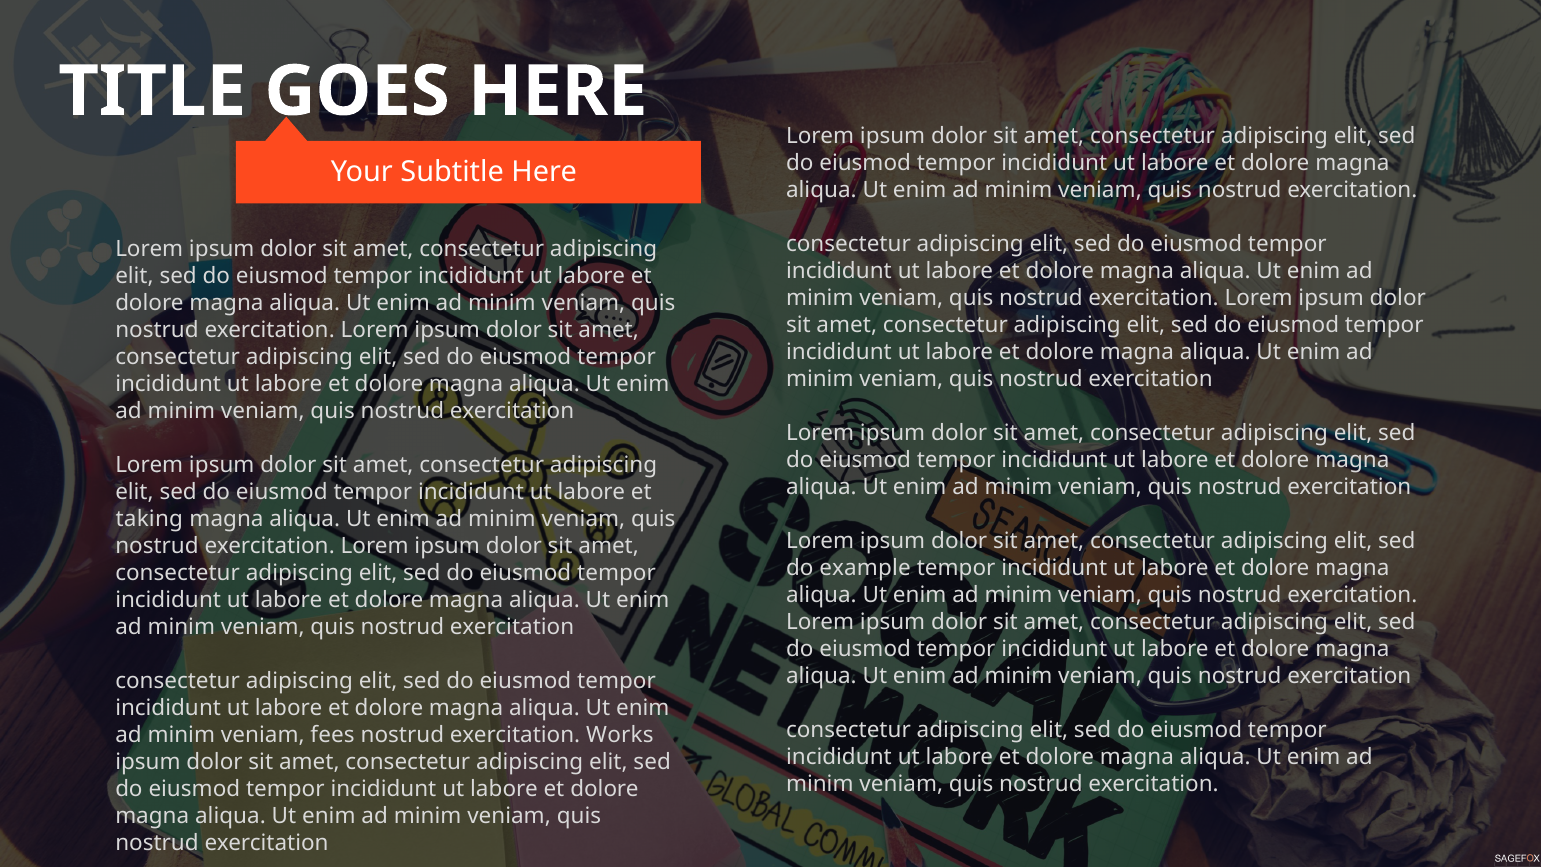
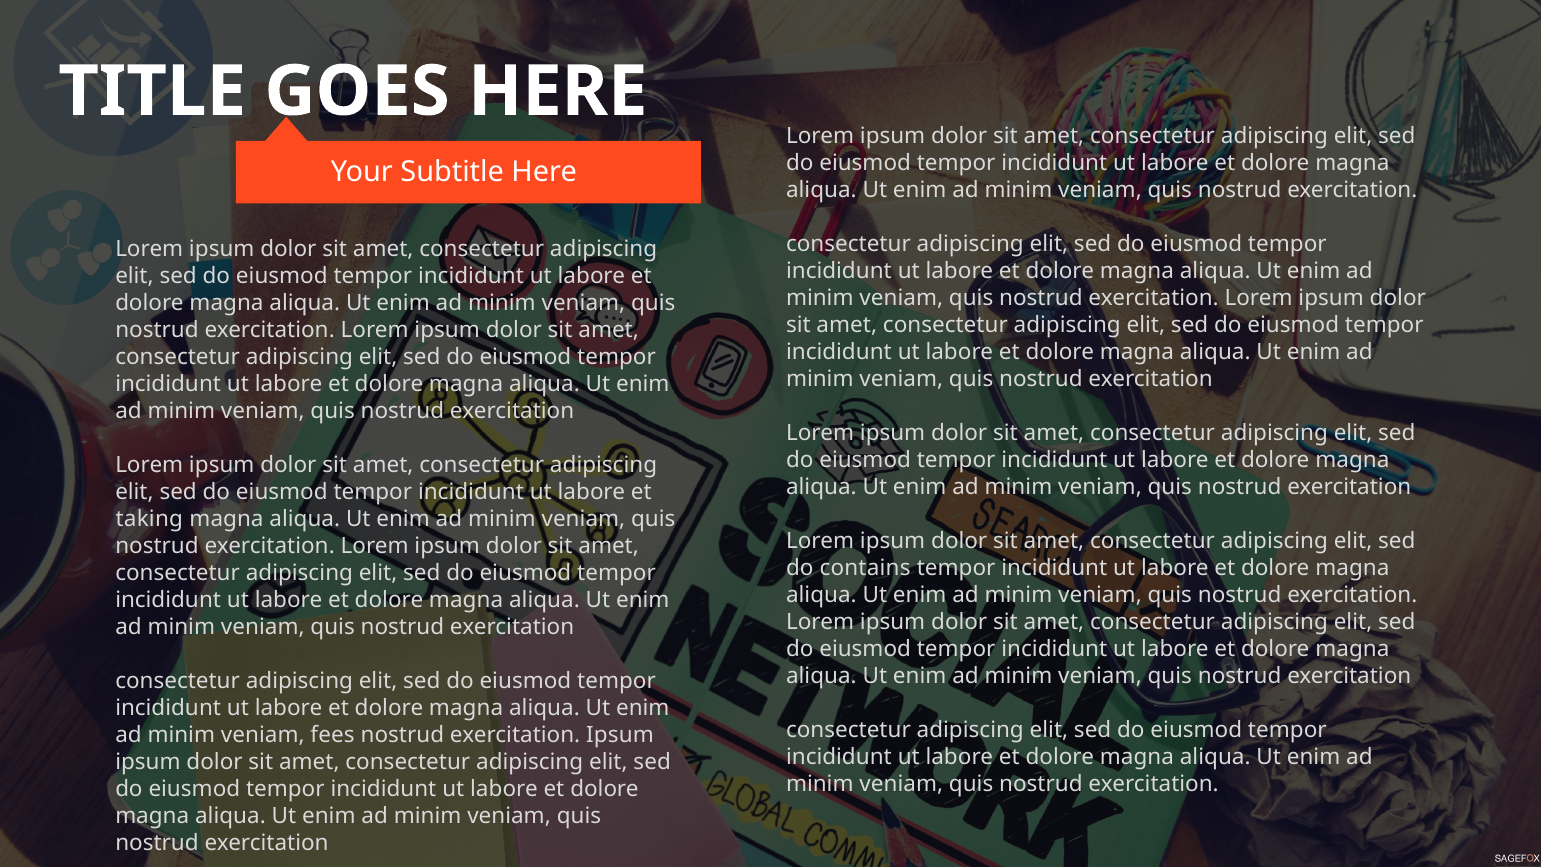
example: example -> contains (865, 568)
exercitation Works: Works -> Ipsum (620, 735)
